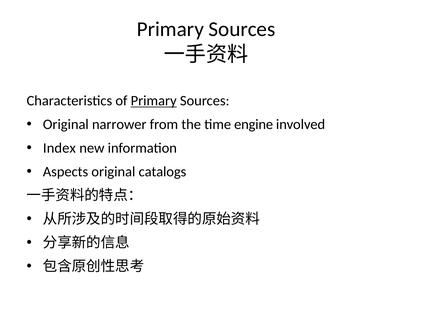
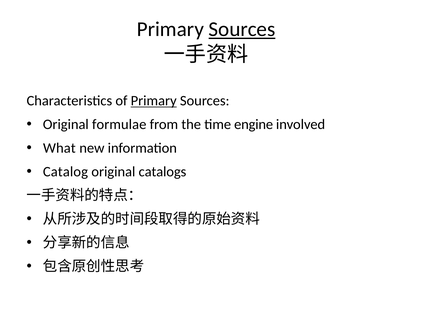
Sources underline: none -> present (242, 29)
narrower: narrower -> formulae (119, 125)
Index: Index -> What (59, 148)
Aspects: Aspects -> Catalog (65, 172)
